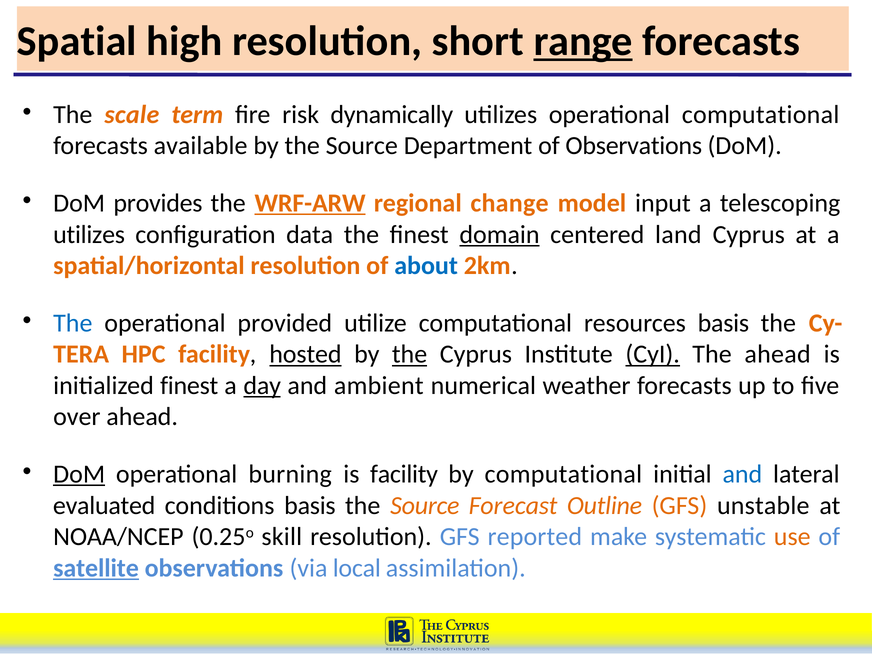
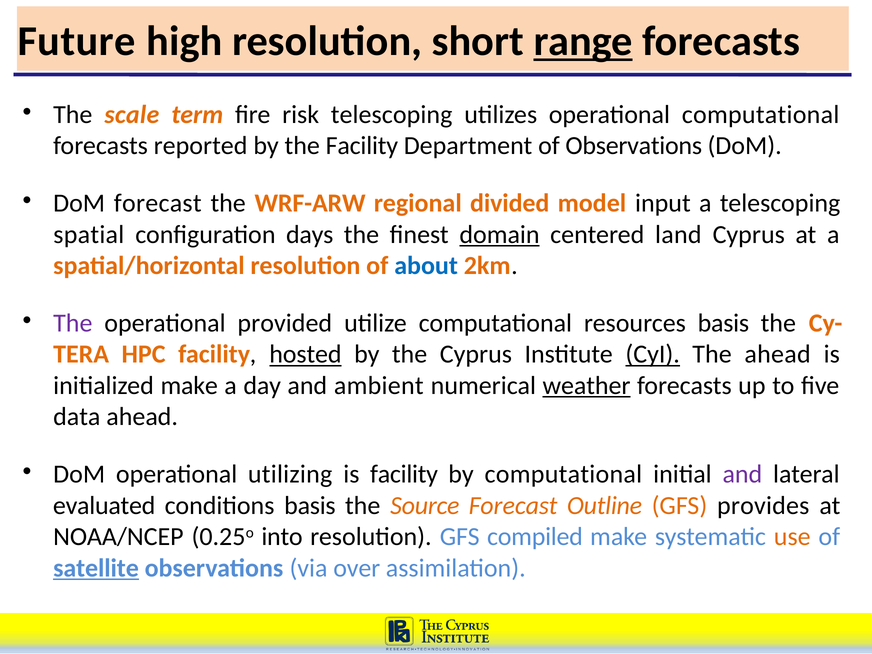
Spatial: Spatial -> Future (77, 41)
risk dynamically: dynamically -> telescoping (392, 115)
available: available -> reported (201, 146)
by the Source: Source -> Facility (362, 146)
DoM provides: provides -> forecast (158, 203)
WRF-ARW underline: present -> none (310, 203)
change: change -> divided (510, 203)
utilizes: utilizes -> spatial (89, 235)
data: data -> days (310, 235)
The colour: blue -> purple (73, 323)
the underline: present -> none (410, 354)
initialized finest: finest -> make (189, 386)
day underline: present -> none (262, 386)
weather underline: none -> present (587, 386)
over: over -> data (77, 417)
DoM underline: present -> none (79, 474)
burning: burning -> utilizing (290, 474)
and colour: blue -> purple (742, 474)
unstable: unstable -> provides (763, 506)
skill: skill -> into (282, 537)
reported: reported -> compiled (535, 537)
local: local -> over (357, 568)
